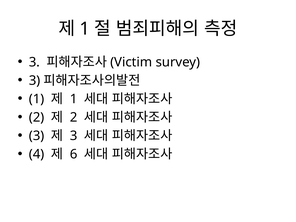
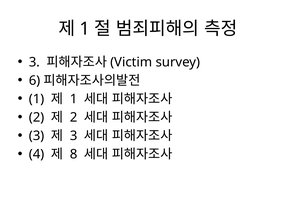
3: 3 -> 6 (35, 81)
6: 6 -> 8 (74, 154)
